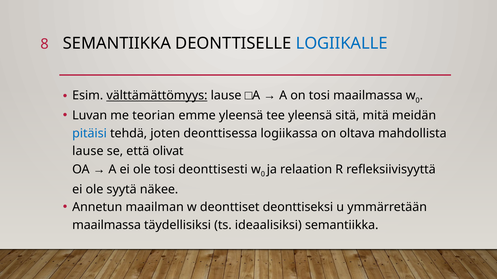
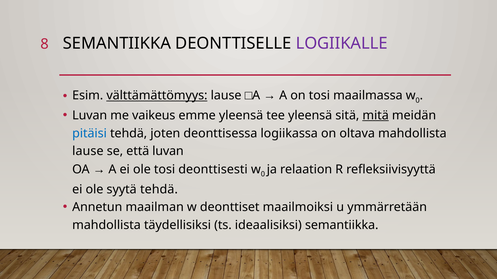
LOGIIKALLE colour: blue -> purple (342, 44)
teorian: teorian -> vaikeus (154, 116)
mitä underline: none -> present (376, 116)
että olivat: olivat -> luvan (168, 151)
syytä näkee: näkee -> tehdä (159, 190)
deonttiseksi: deonttiseksi -> maailmoiksi (298, 208)
maailmassa: maailmassa -> mahdollista (107, 225)
